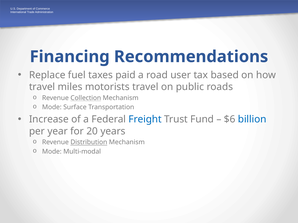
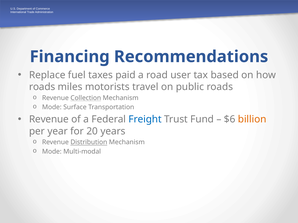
travel: travel -> roads (42, 87)
Increase: Increase -> Revenue (49, 120)
billion colour: blue -> orange (252, 120)
